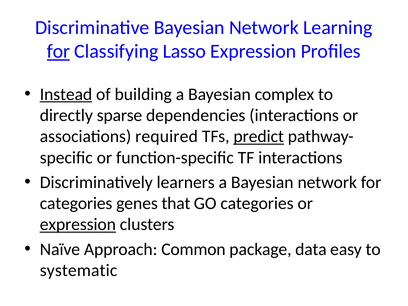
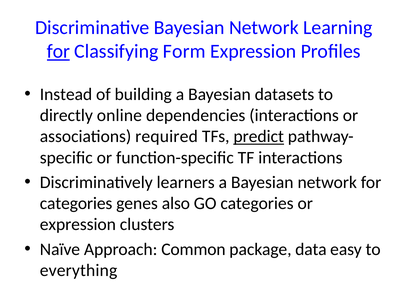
Lasso: Lasso -> Form (184, 51)
Instead underline: present -> none (66, 94)
complex: complex -> datasets (284, 94)
sparse: sparse -> online (119, 115)
that: that -> also (176, 203)
expression underline: present -> none (78, 224)
systematic: systematic -> everything (79, 270)
